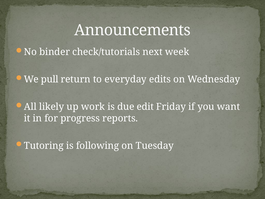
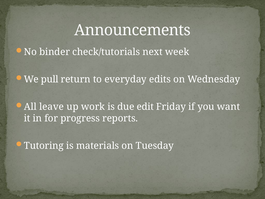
likely: likely -> leave (52, 107)
following: following -> materials (98, 145)
